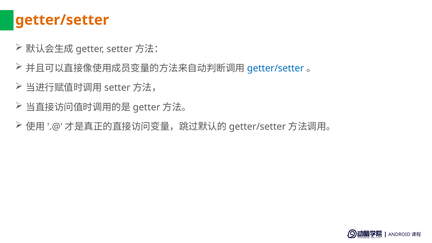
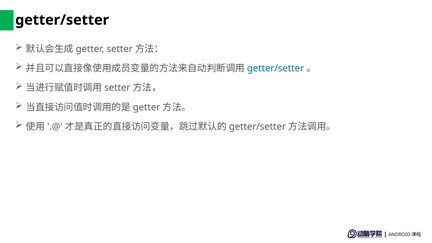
getter/setter colour: orange -> black (62, 20)
